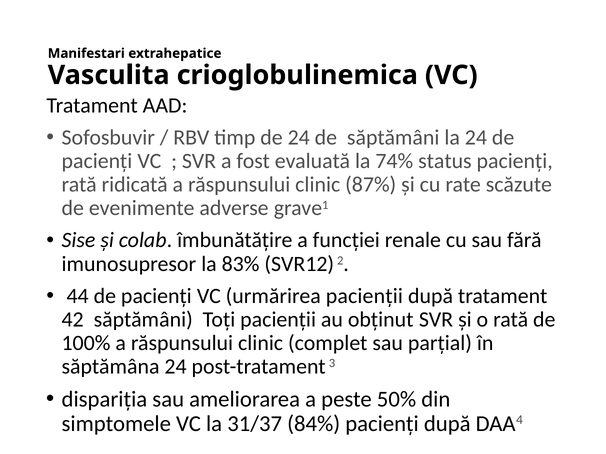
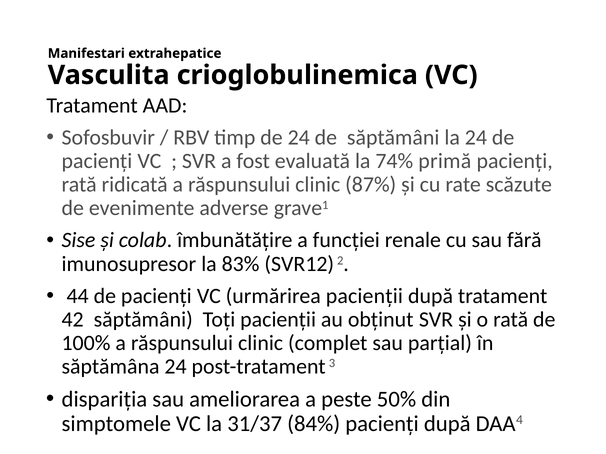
status: status -> primă (445, 161)
